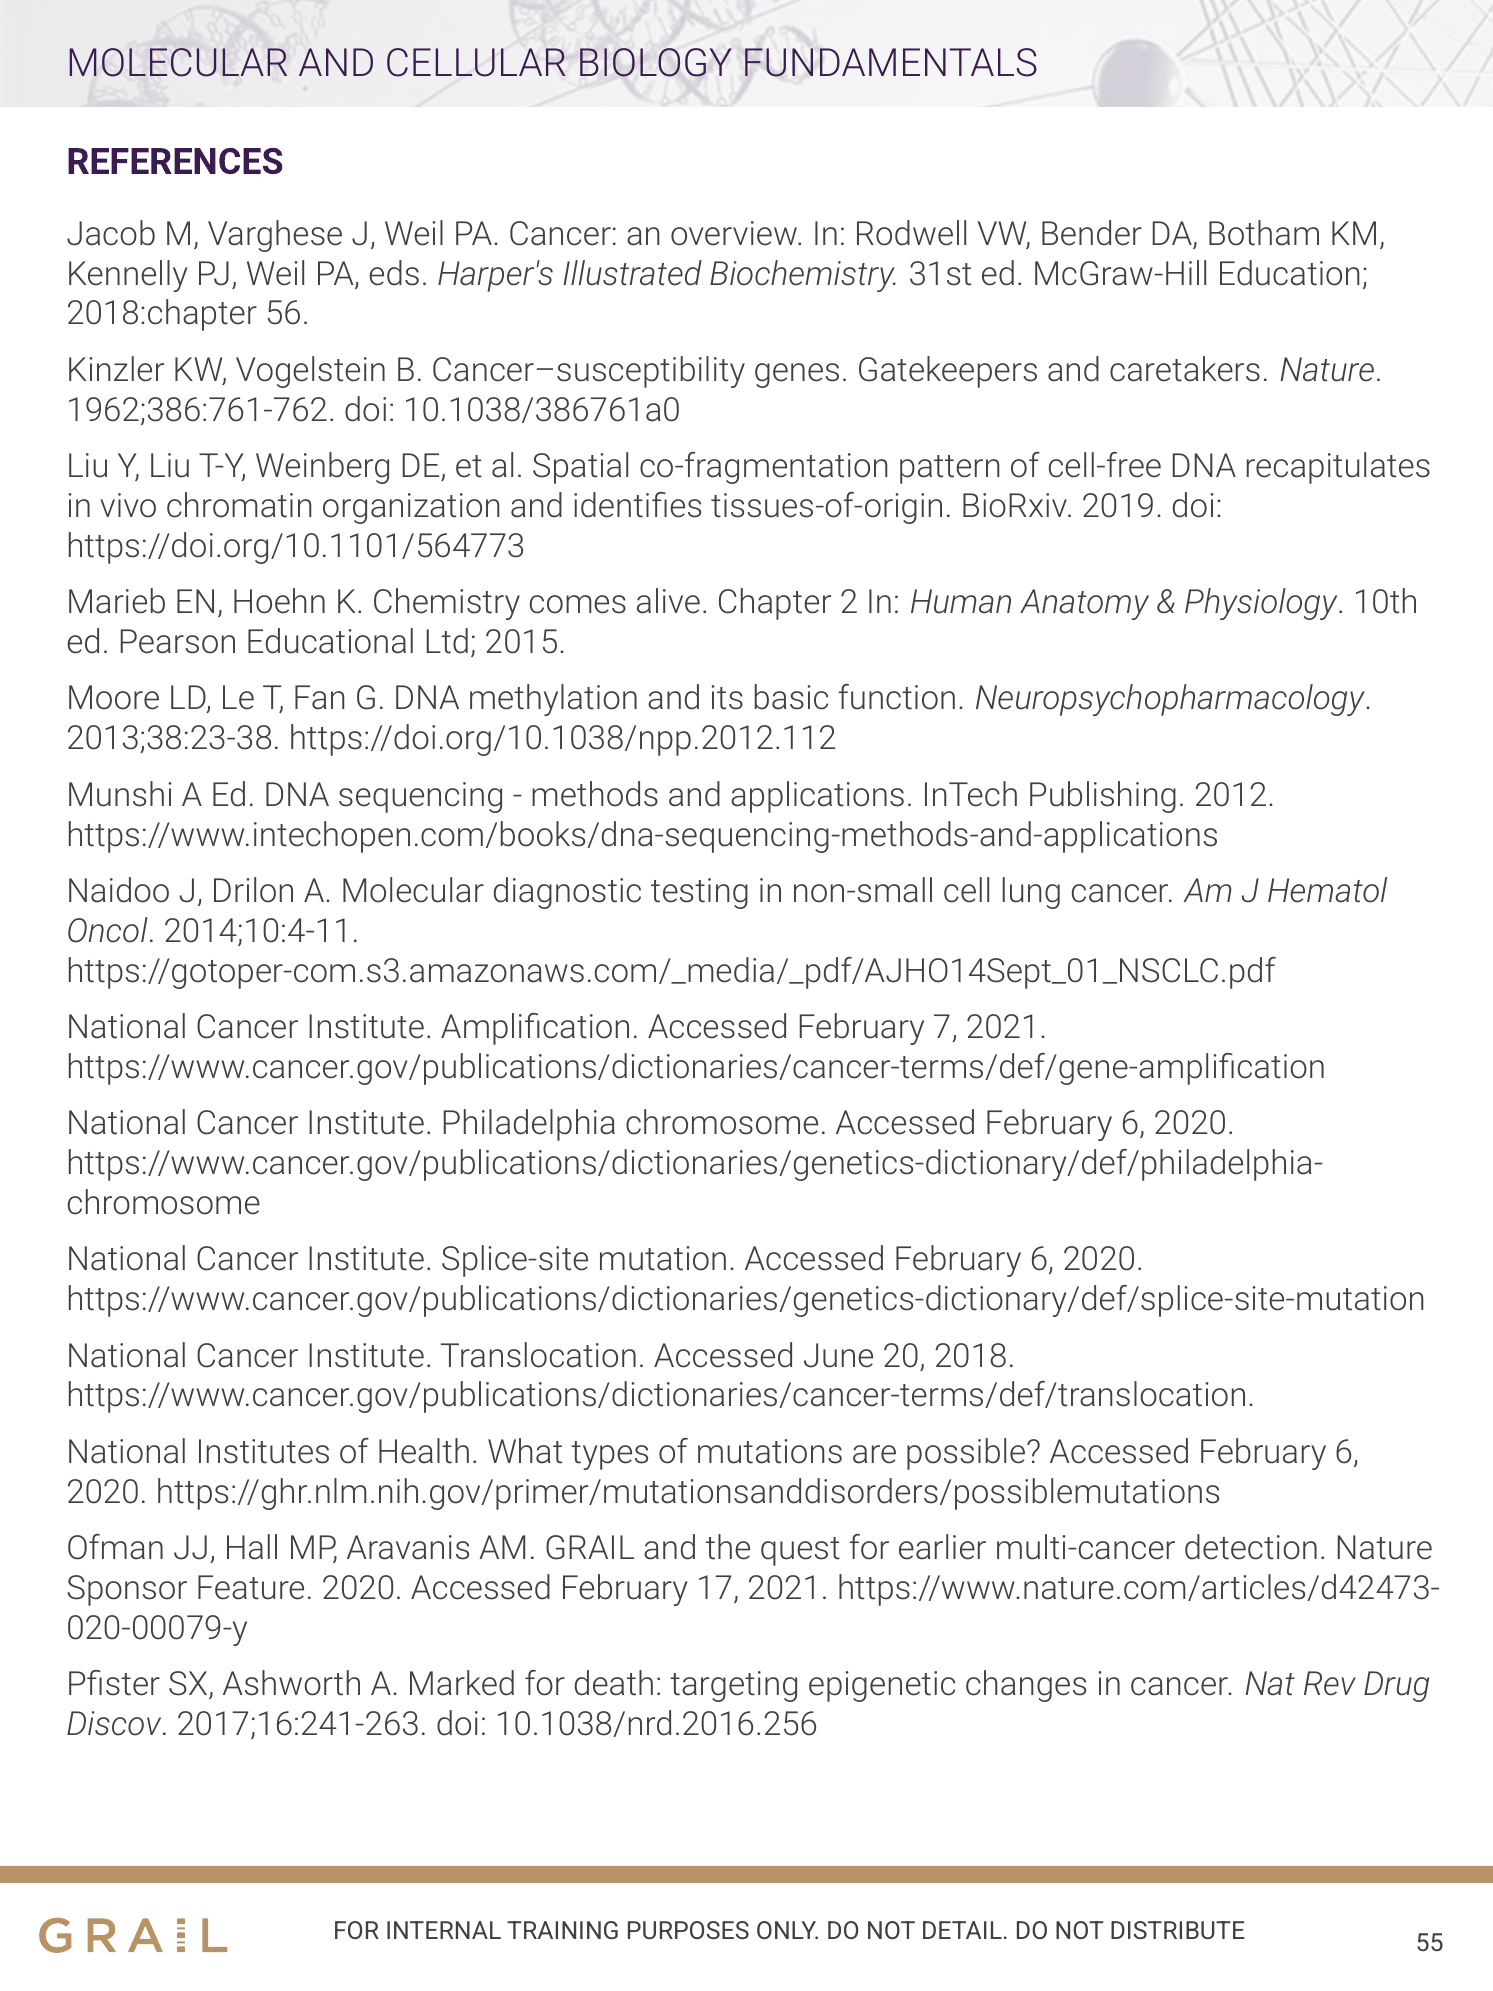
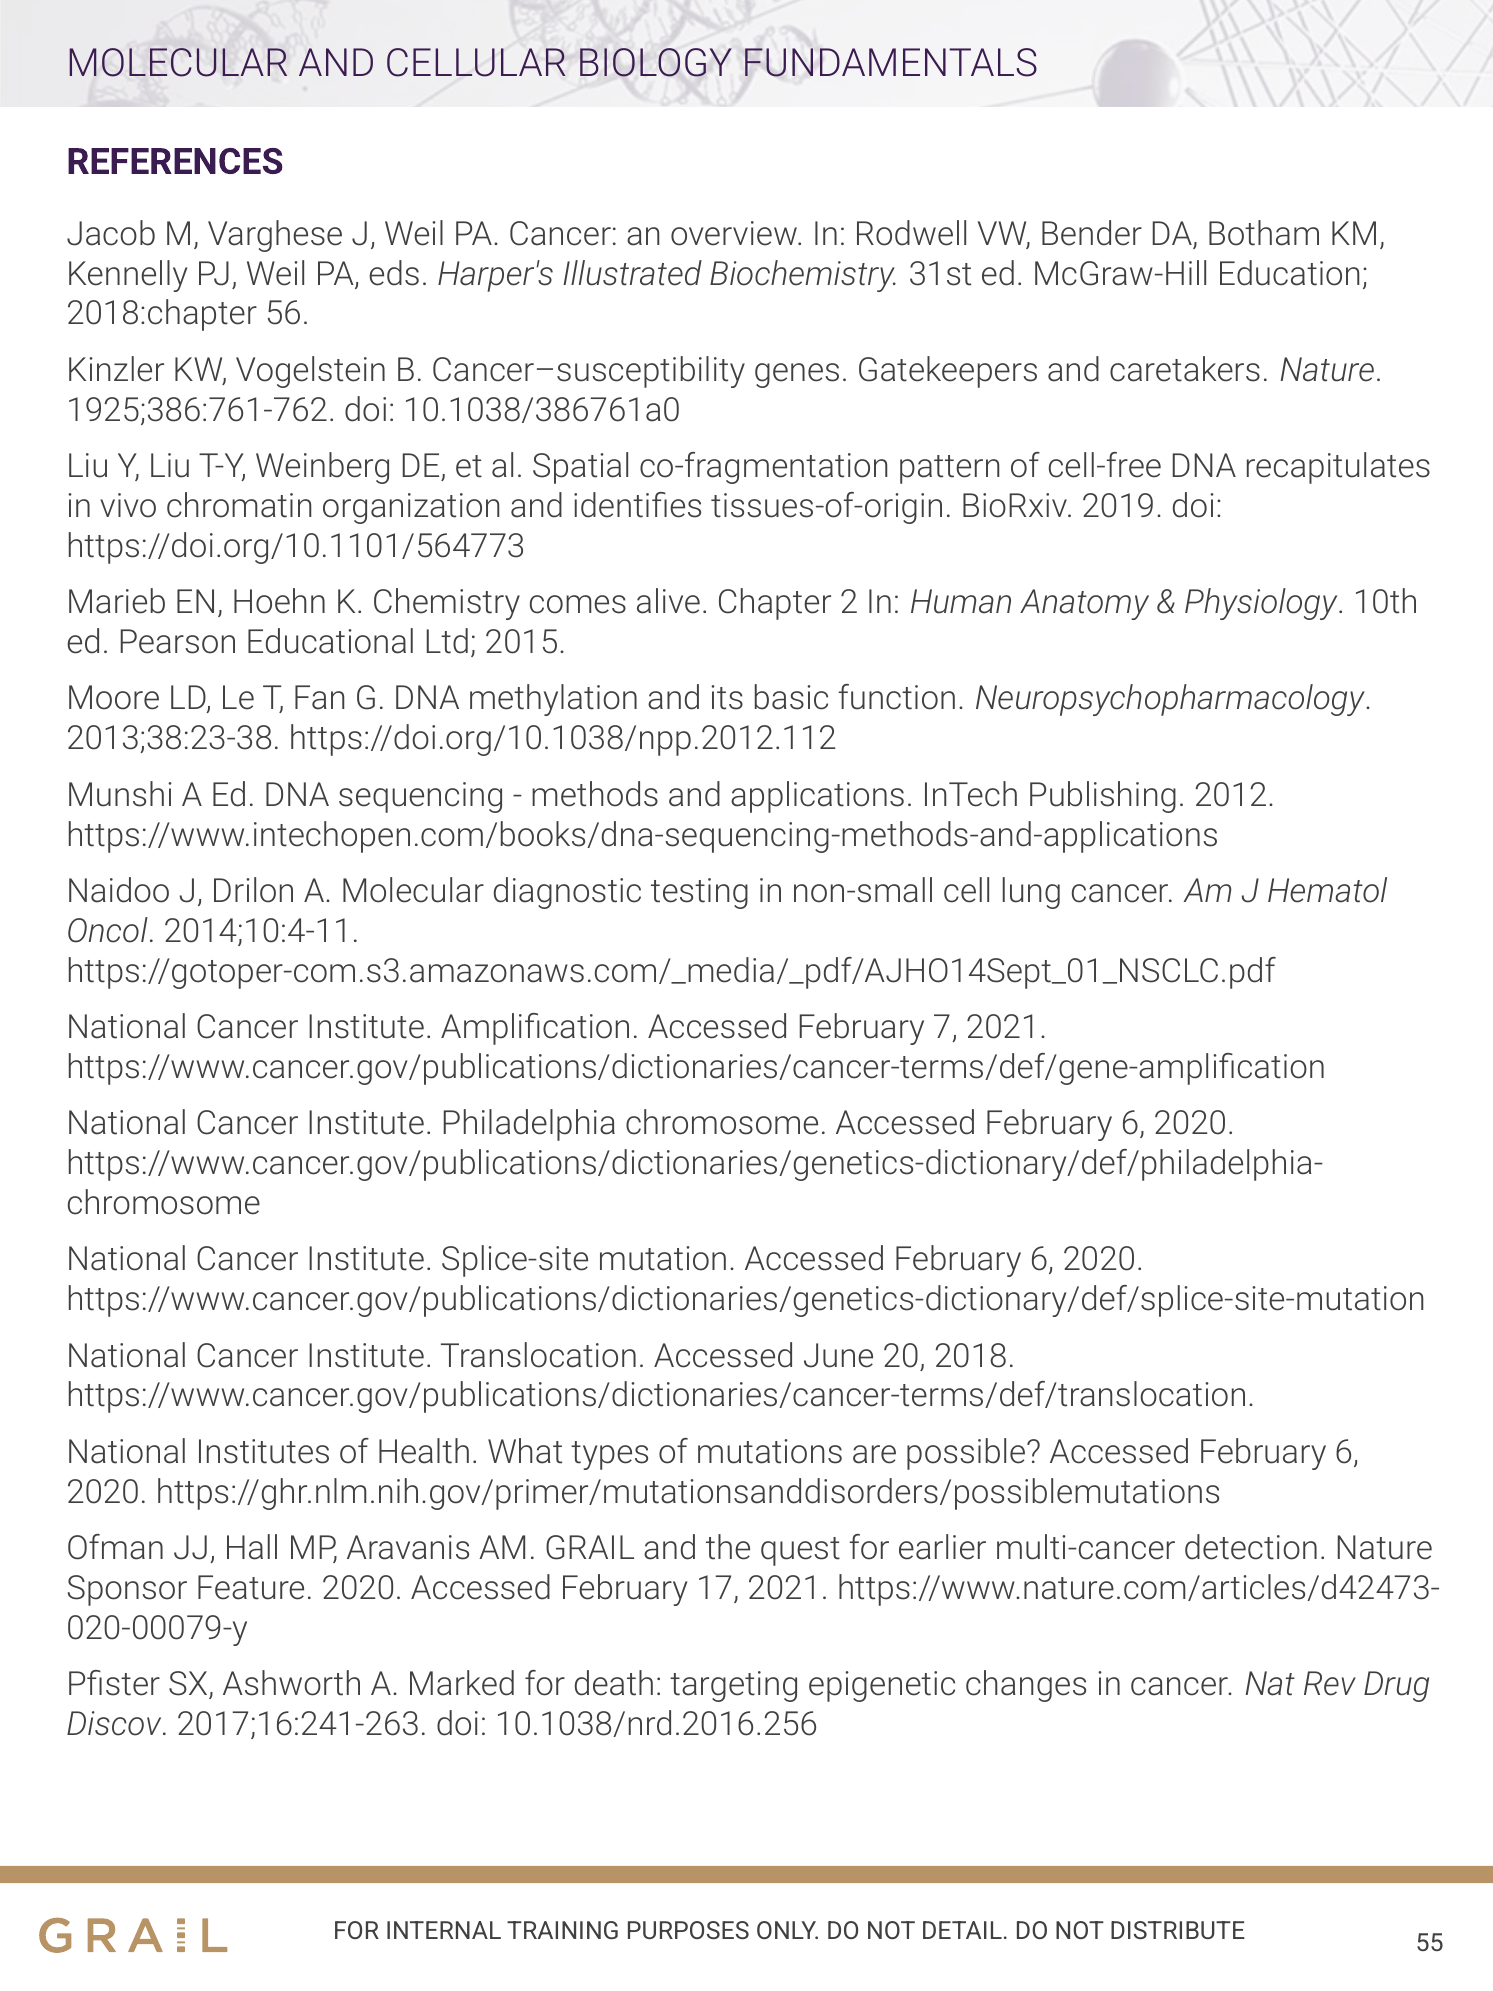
1962;386:761-762: 1962;386:761-762 -> 1925;386:761-762 (201, 410)
